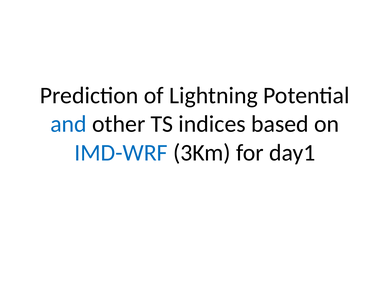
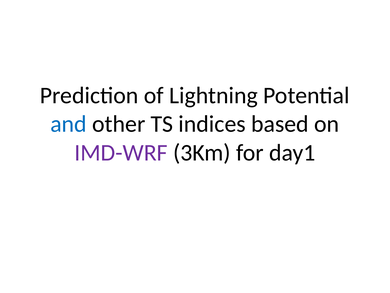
IMD-WRF colour: blue -> purple (121, 152)
